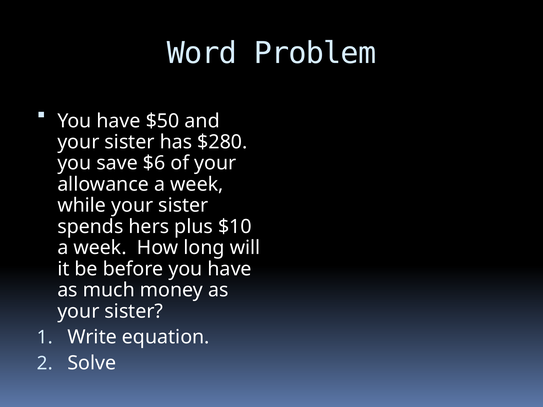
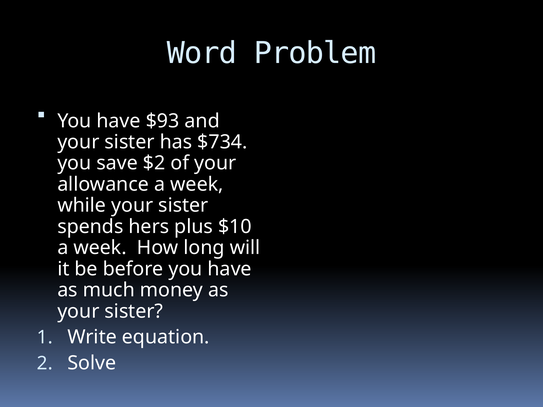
$50: $50 -> $93 (163, 121)
$280: $280 -> $734 (222, 142)
$6: $6 -> $2 (154, 163)
